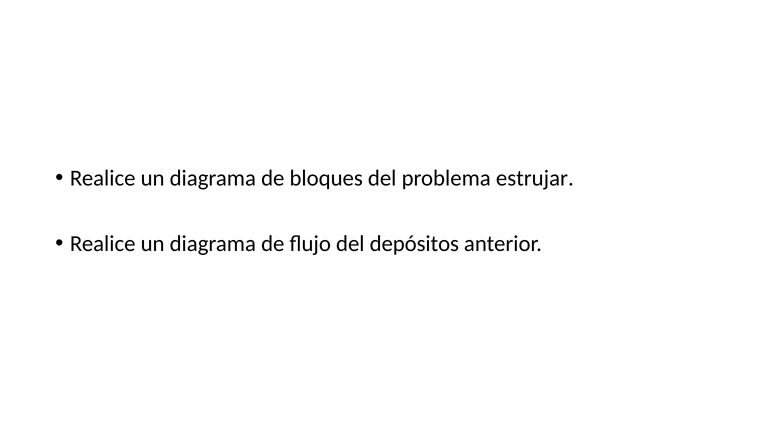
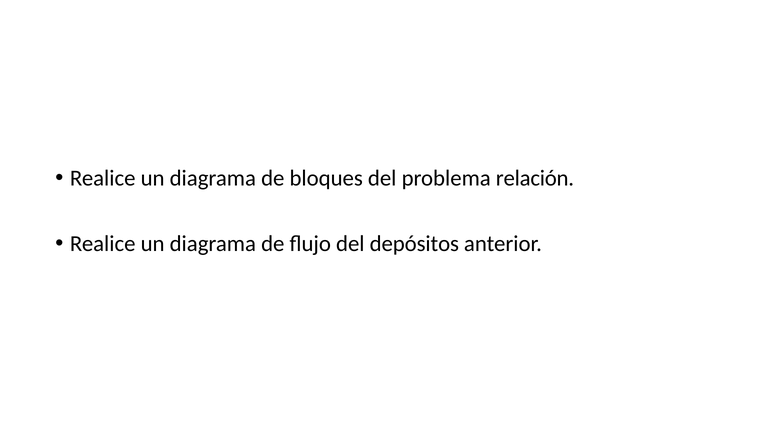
estrujar: estrujar -> relación (535, 178)
